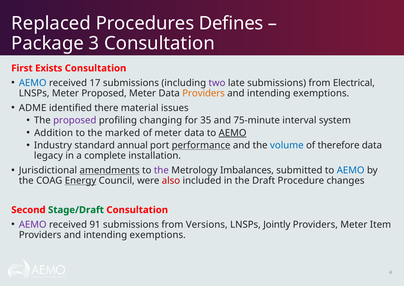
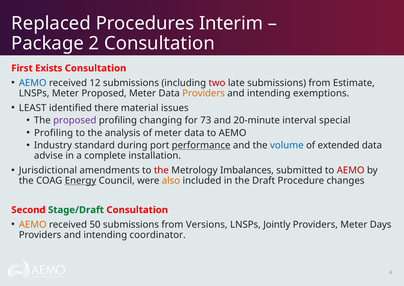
Defines: Defines -> Interim (231, 23)
3: 3 -> 2 (94, 43)
17: 17 -> 12 (95, 83)
two colour: purple -> red (217, 83)
Electrical: Electrical -> Estimate (354, 83)
ADME: ADME -> LEAST (33, 108)
35: 35 -> 73 (206, 120)
75-minute: 75-minute -> 20-minute (257, 120)
system: system -> special (335, 120)
Addition: Addition -> Profiling (54, 133)
marked: marked -> analysis (123, 133)
AEMO underline: present -> none (233, 133)
annual: annual -> during (132, 145)
therefore: therefore -> extended (339, 145)
legacy: legacy -> advise (48, 156)
amendments underline: present -> none (110, 170)
the colour: purple -> red (161, 170)
AEMO colour: blue -> red (351, 170)
also colour: red -> orange (171, 181)
AEMO colour: purple -> orange (33, 224)
91: 91 -> 50 (95, 224)
Item: Item -> Days (381, 224)
exemptions: exemptions -> coordinator (158, 235)
